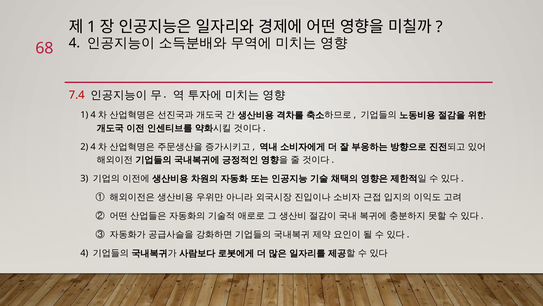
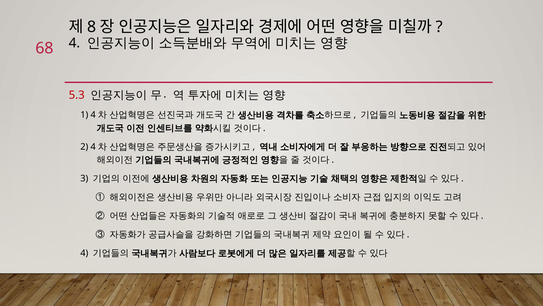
1: 1 -> 8 (92, 27)
7.4: 7.4 -> 5.3 (77, 95)
